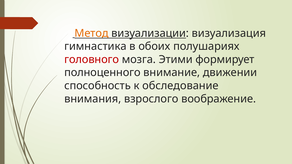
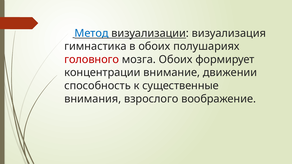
Метод colour: orange -> blue (92, 33)
мозга Этими: Этими -> Обоих (176, 60)
полноценного: полноценного -> концентрации (102, 73)
обследование: обследование -> существенные (181, 86)
